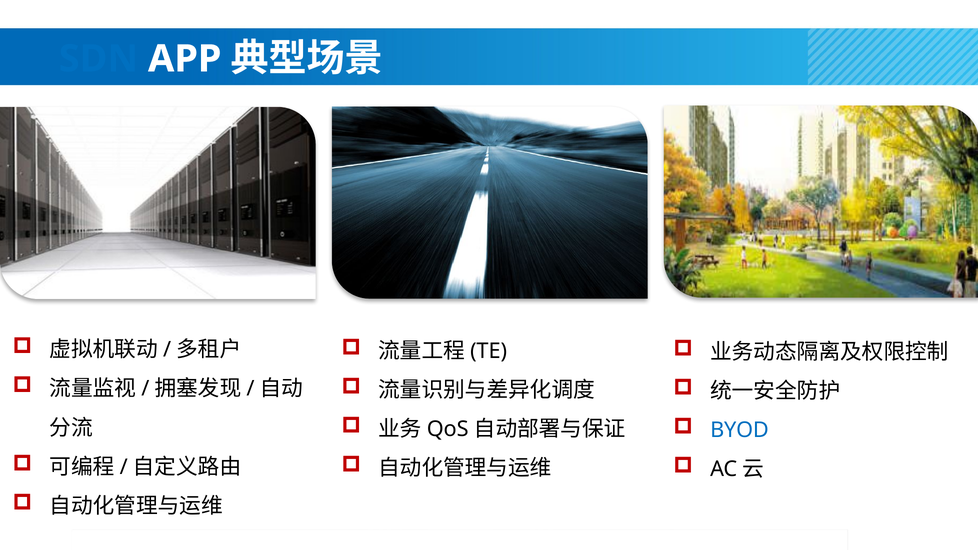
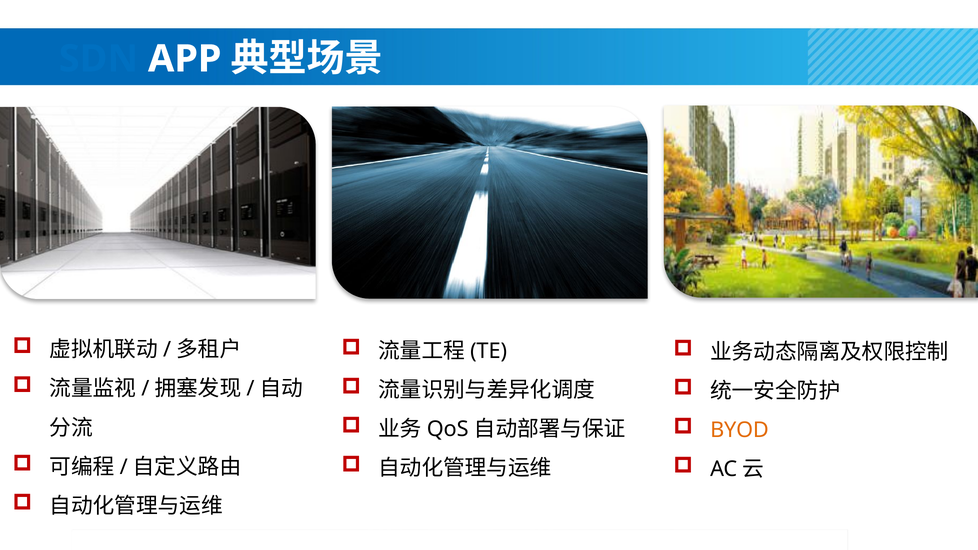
BYOD colour: blue -> orange (739, 430)
